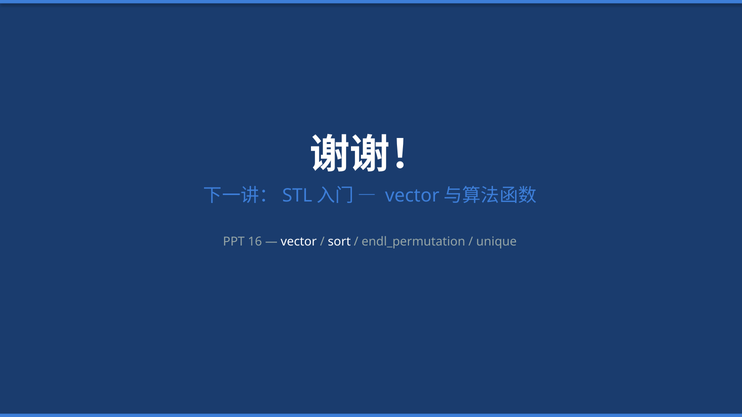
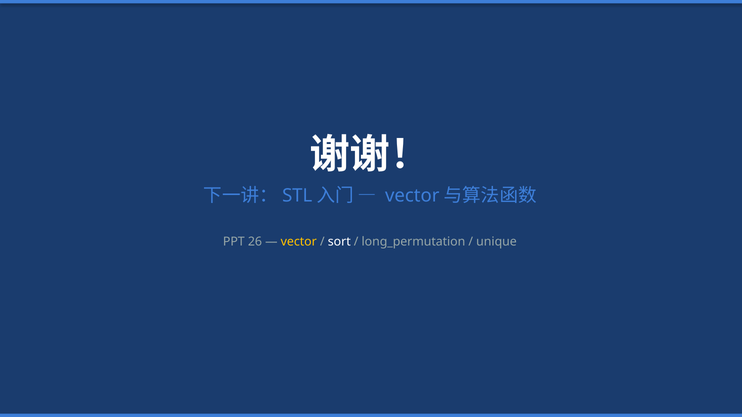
16: 16 -> 26 (255, 242)
vector colour: white -> yellow (299, 242)
endl_permutation: endl_permutation -> long_permutation (413, 242)
